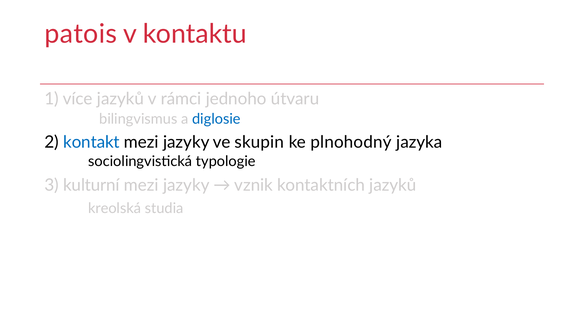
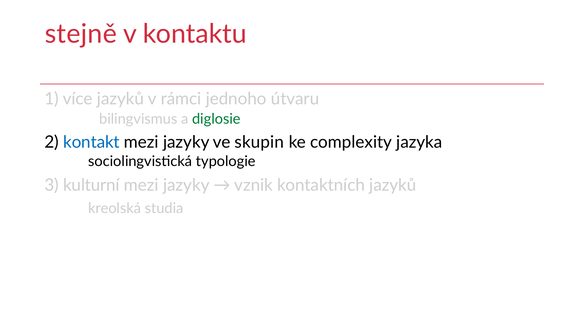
patois: patois -> stejně (81, 34)
diglosie colour: blue -> green (216, 119)
plnohodný: plnohodný -> complexity (351, 142)
